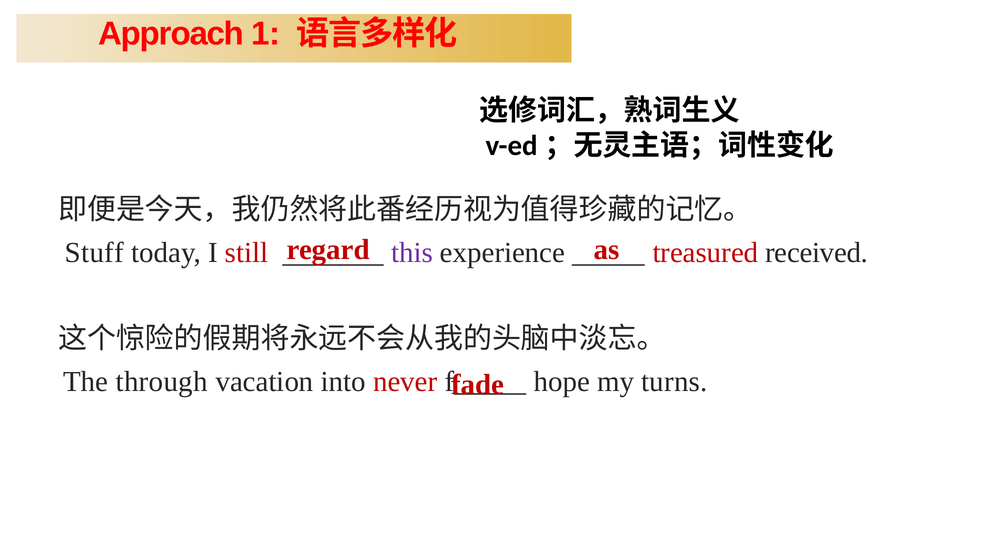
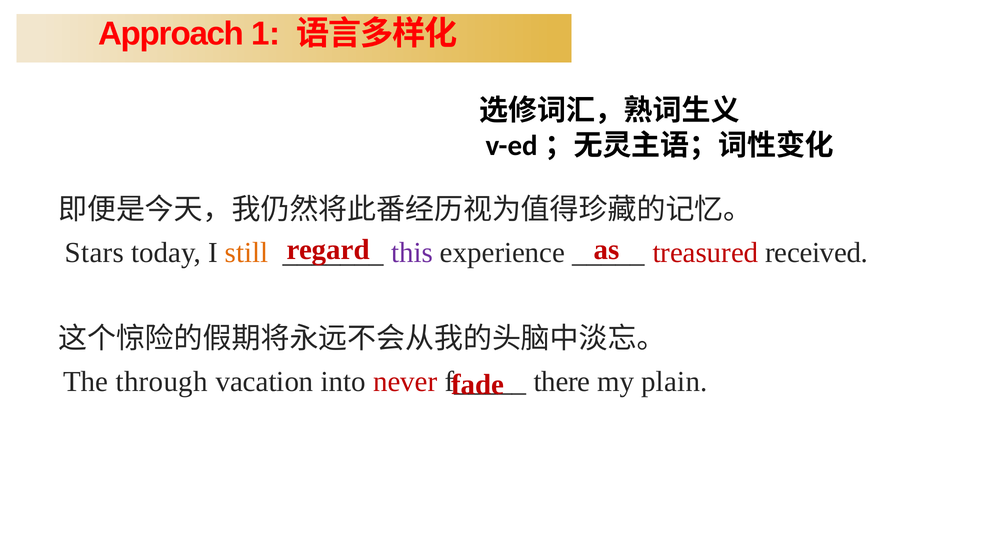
Stuff: Stuff -> Stars (94, 252)
still colour: red -> orange (247, 252)
hope: hope -> there (562, 381)
turns: turns -> plain (674, 381)
